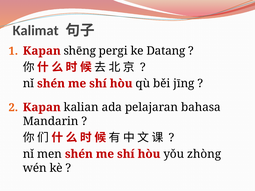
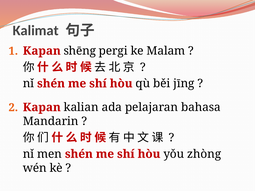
Datang: Datang -> Malam (166, 51)
